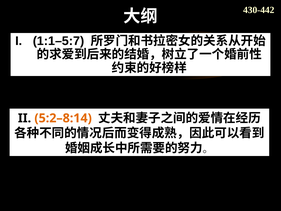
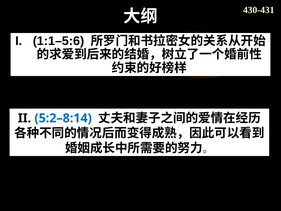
430-442: 430-442 -> 430-431 (259, 10)
1:1–5:7: 1:1–5:7 -> 1:1–5:6 (58, 41)
5:2–8:14 colour: orange -> blue (63, 118)
